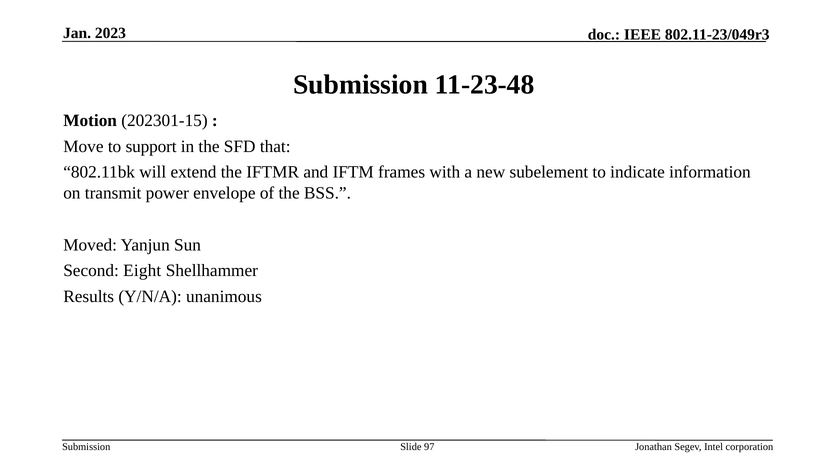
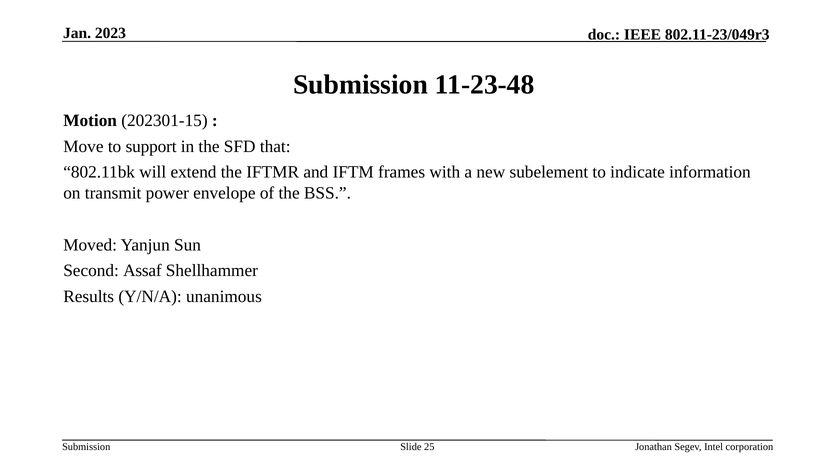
Eight: Eight -> Assaf (142, 271)
97: 97 -> 25 (429, 447)
